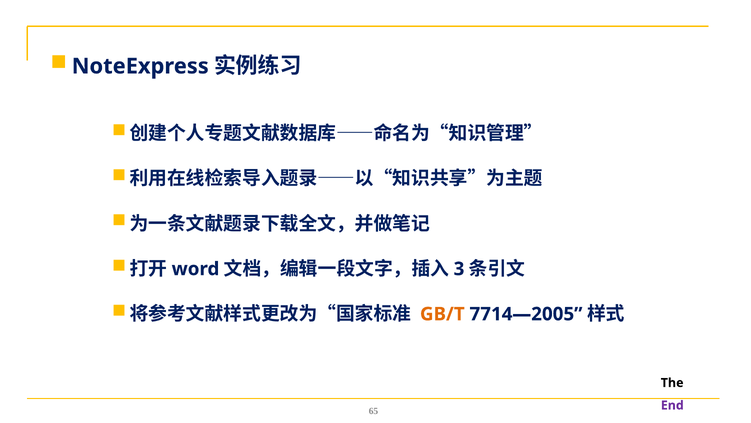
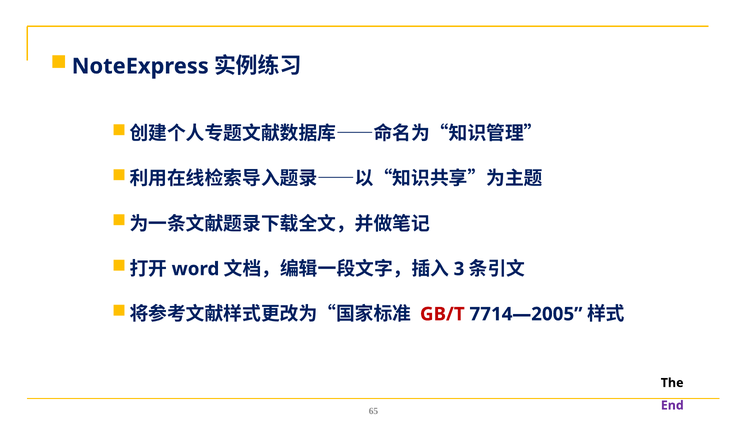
GB/T colour: orange -> red (442, 314)
